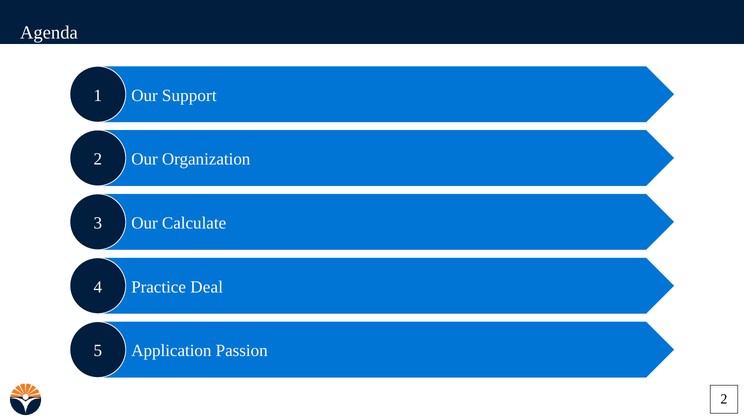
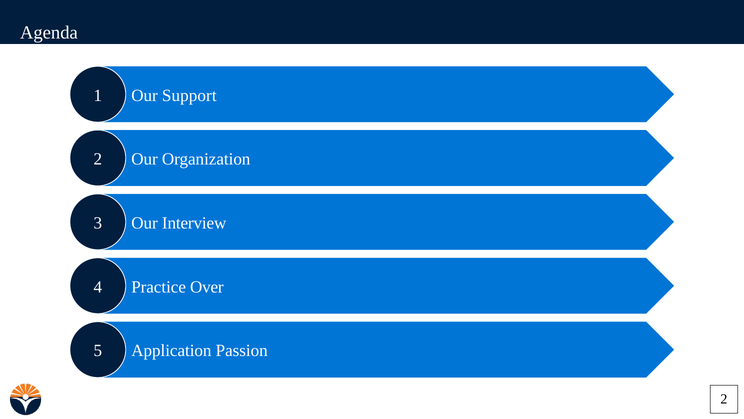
Calculate: Calculate -> Interview (194, 223)
Deal: Deal -> Over (207, 287)
